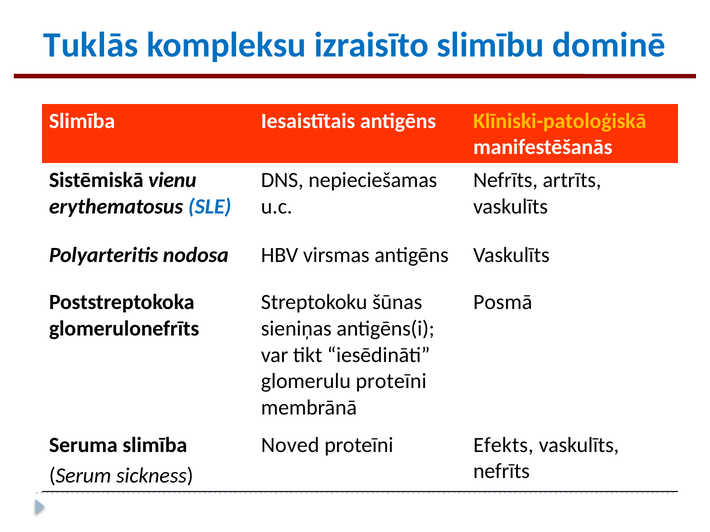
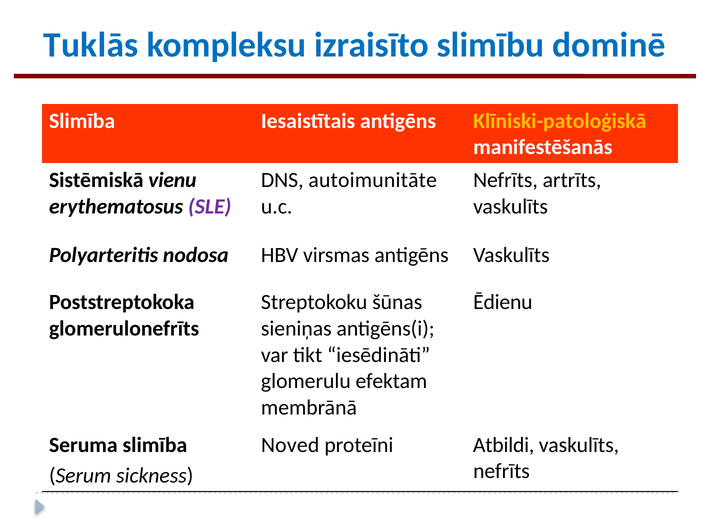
nepieciešamas: nepieciešamas -> autoimunitāte (373, 180)
SLE colour: blue -> purple (210, 207)
Posmā: Posmā -> Ēdienu (503, 302)
glomerulu proteīni: proteīni -> efektam (391, 382)
Efekts: Efekts -> Atbildi (504, 445)
